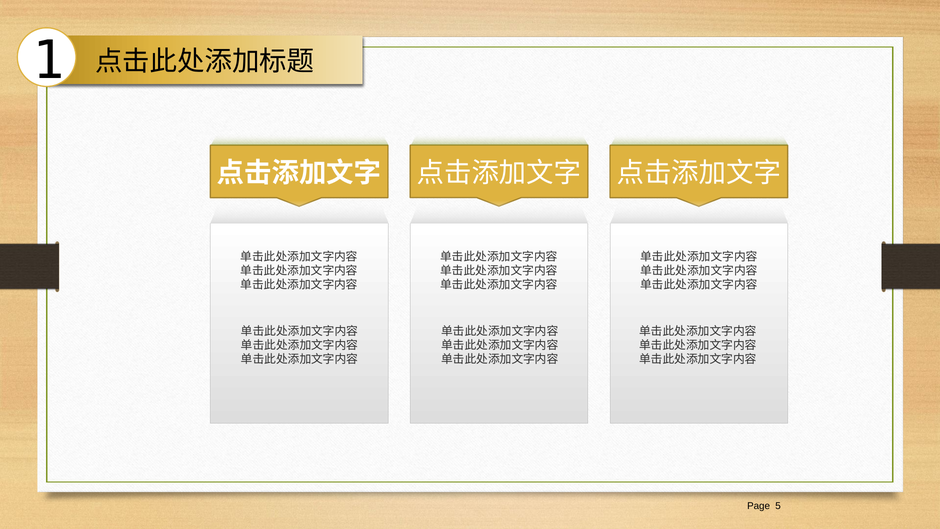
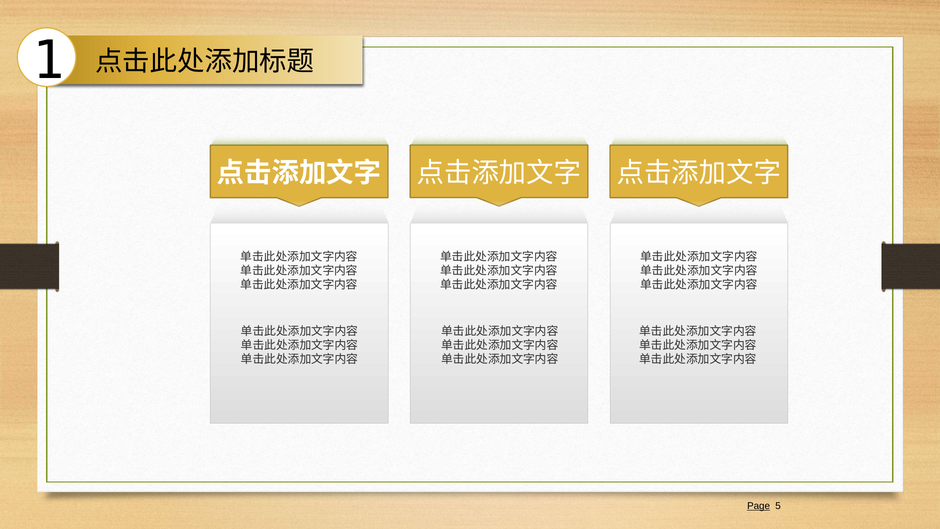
Page underline: none -> present (759, 506)
